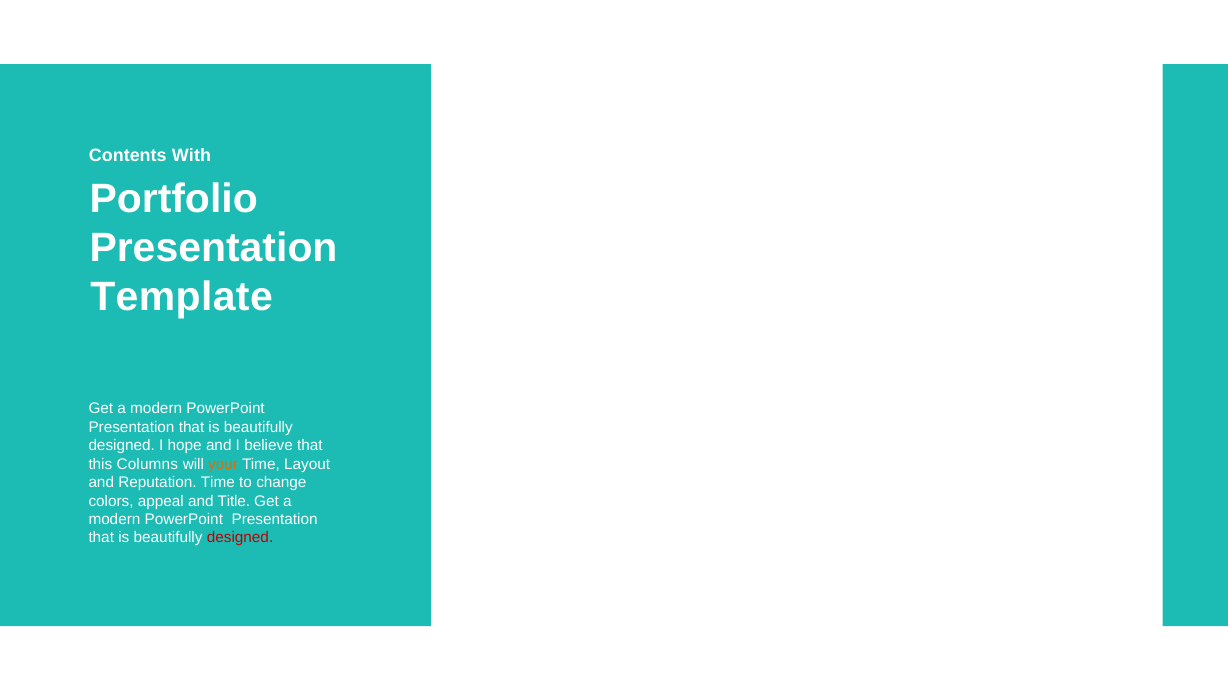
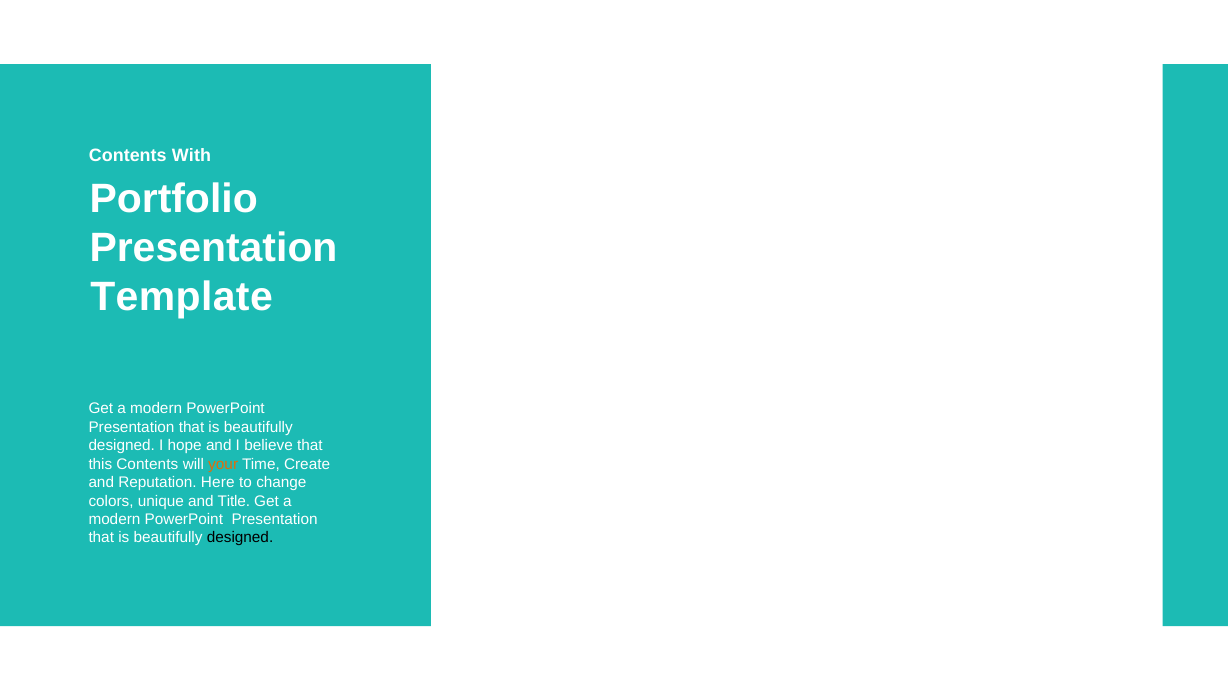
this Columns: Columns -> Contents (147, 464)
Layout: Layout -> Create (307, 464)
Reputation Time: Time -> Here (218, 482)
appeal: appeal -> unique (161, 501)
designed colour: red -> black (240, 538)
